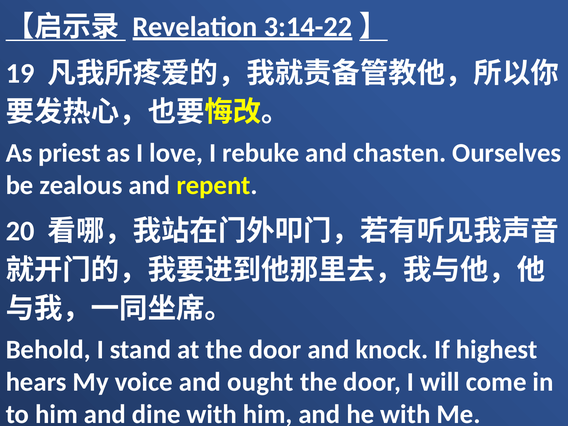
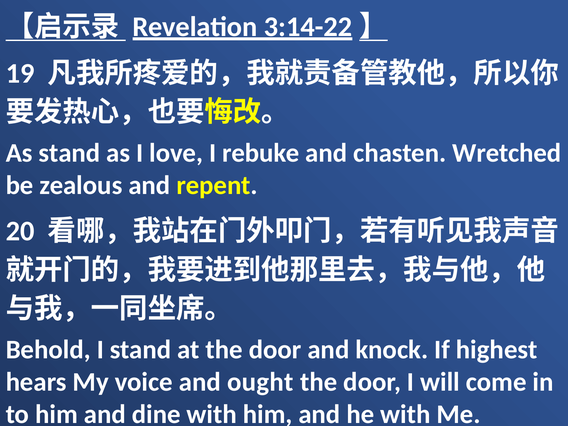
As priest: priest -> stand (69, 153)
Ourselves: Ourselves -> Wretched (507, 153)
